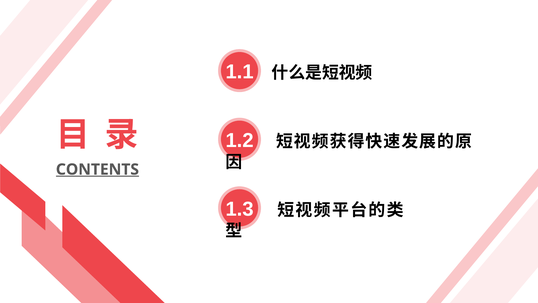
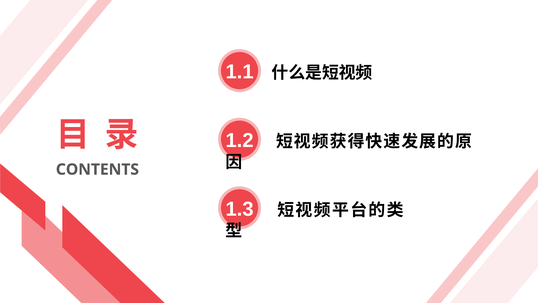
CONTENTS underline: present -> none (97, 169)
